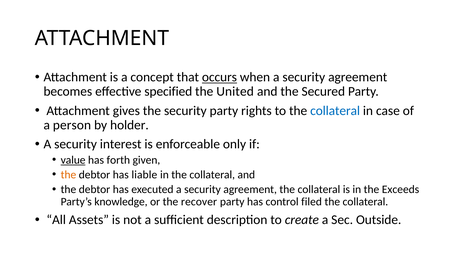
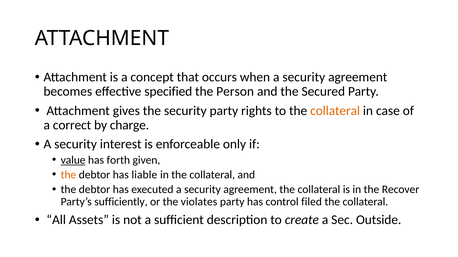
occurs underline: present -> none (219, 77)
United: United -> Person (235, 92)
collateral colour: blue -> orange (335, 111)
person: person -> correct (72, 125)
holder: holder -> charge (129, 125)
Exceeds: Exceeds -> Recover (401, 190)
knowledge: knowledge -> sufficiently (121, 202)
recover: recover -> violates (199, 202)
